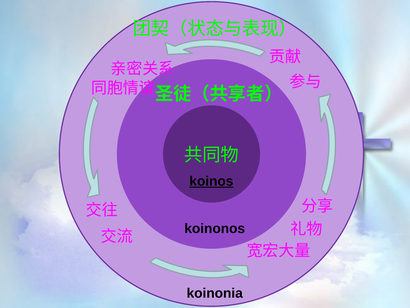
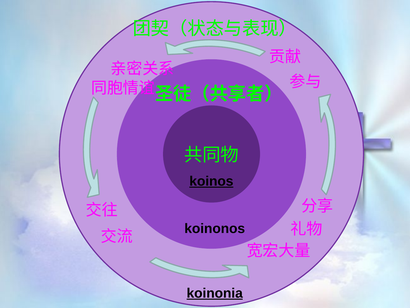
koinonia underline: none -> present (215, 293)
